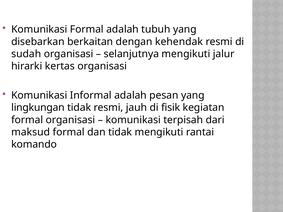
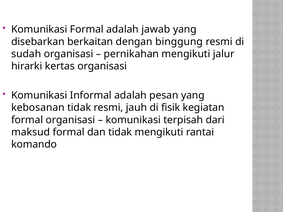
tubuh: tubuh -> jawab (156, 29)
kehendak: kehendak -> binggung (179, 42)
selanjutnya: selanjutnya -> pernikahan (131, 54)
lingkungan: lingkungan -> kebosanan (38, 108)
